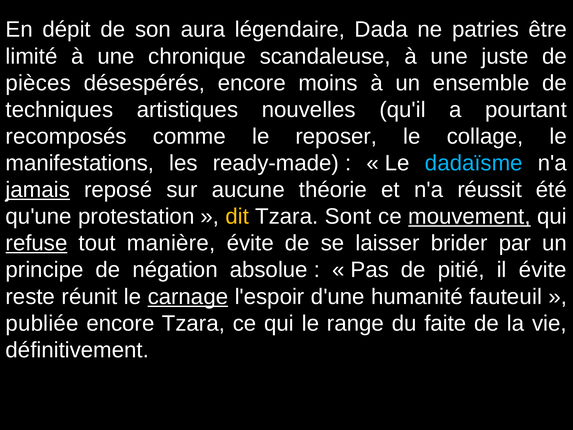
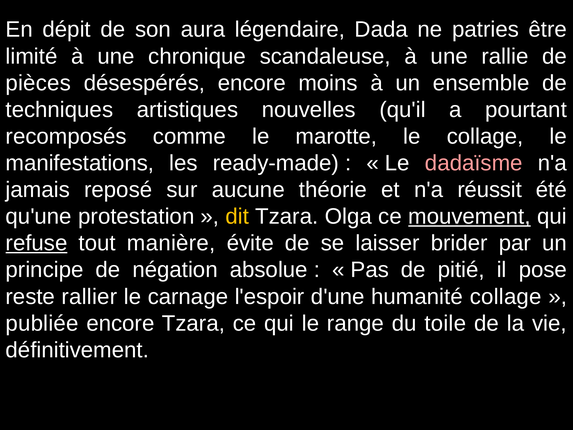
juste: juste -> rallie (505, 56)
reposer: reposer -> marotte (336, 136)
dadaïsme colour: light blue -> pink (474, 163)
jamais underline: present -> none (38, 190)
Sont: Sont -> Olga (348, 216)
il évite: évite -> pose (543, 270)
réunit: réunit -> rallier (89, 296)
carnage underline: present -> none (188, 296)
humanité fauteuil: fauteuil -> collage (506, 296)
faite: faite -> toile (445, 323)
